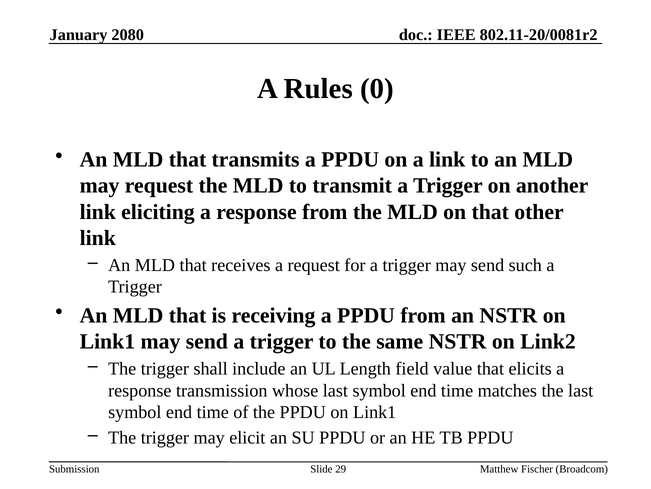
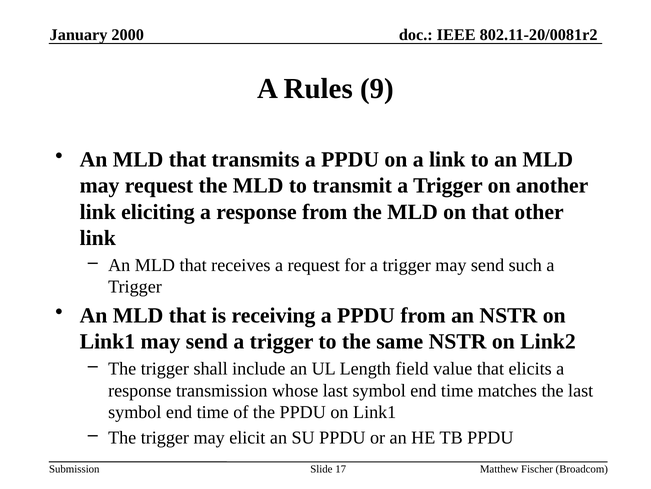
2080: 2080 -> 2000 (128, 35)
0: 0 -> 9 (377, 89)
29: 29 -> 17 (341, 468)
